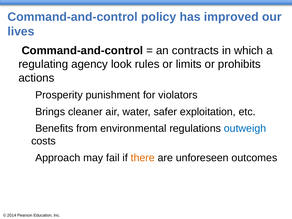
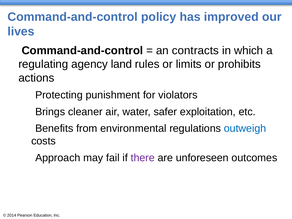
look: look -> land (121, 64)
Prosperity: Prosperity -> Protecting (59, 95)
there colour: orange -> purple (143, 158)
